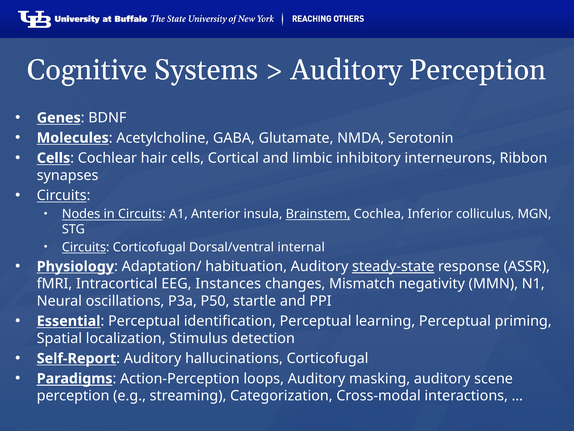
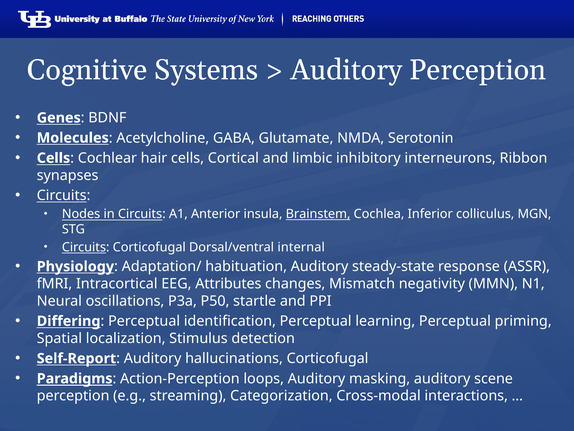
steady-state underline: present -> none (393, 266)
Instances: Instances -> Attributes (228, 283)
Essential: Essential -> Differing (69, 321)
